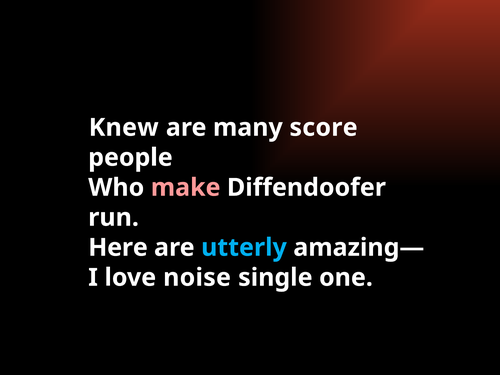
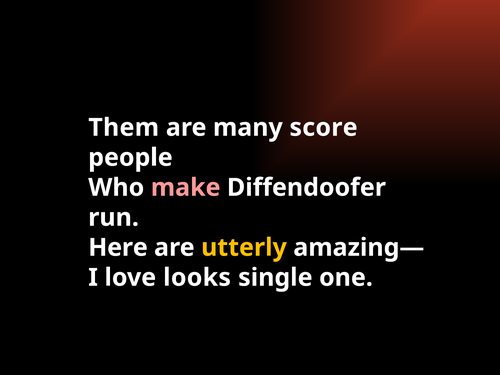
Knew: Knew -> Them (124, 128)
utterly colour: light blue -> yellow (244, 248)
noise: noise -> looks (197, 278)
